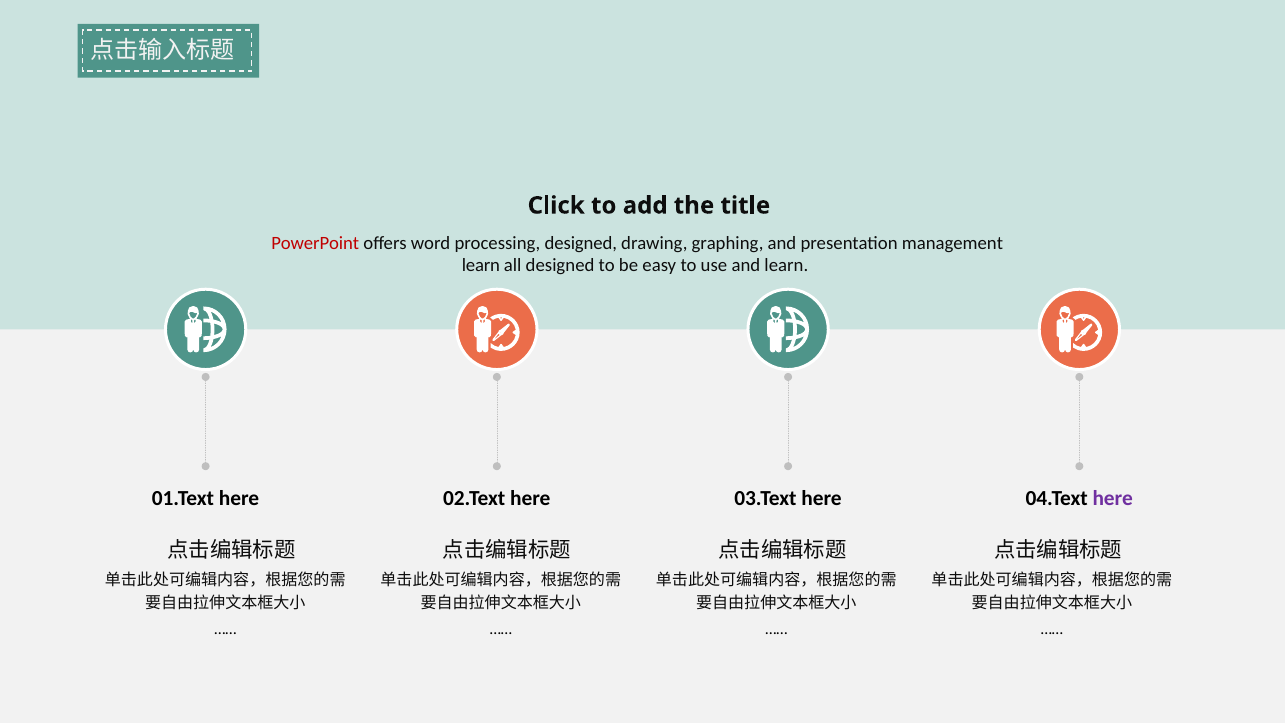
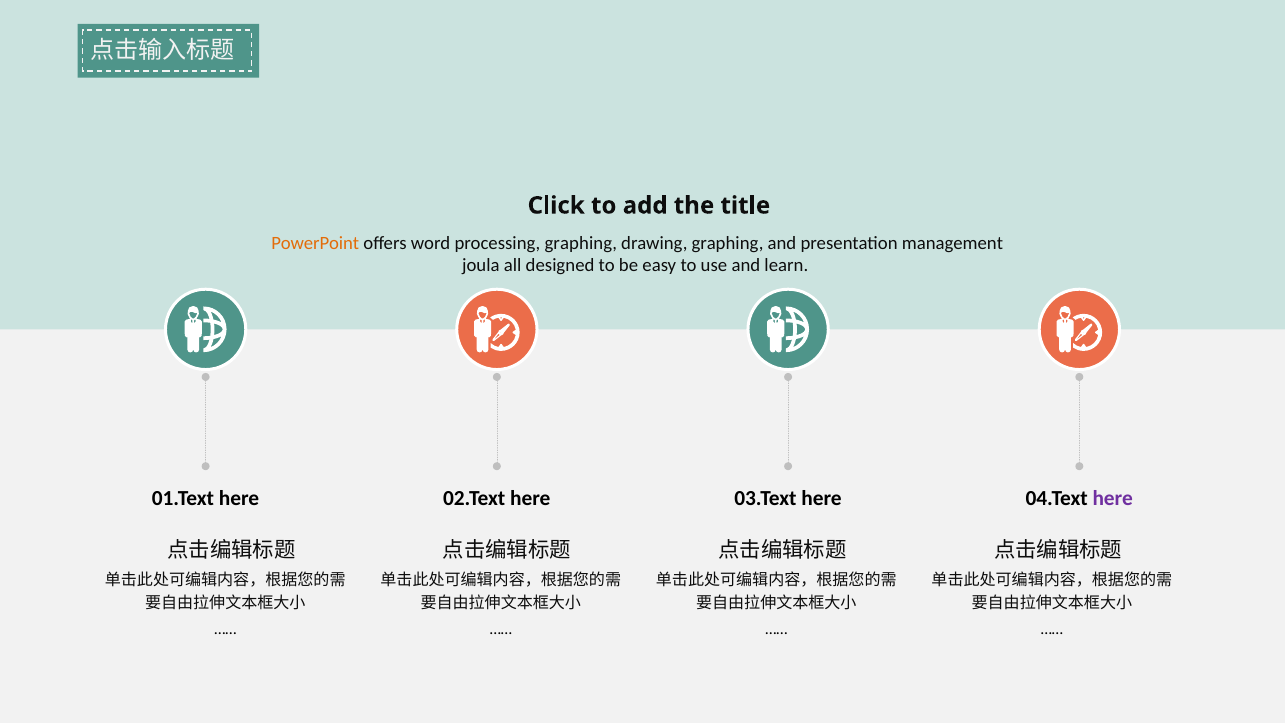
PowerPoint colour: red -> orange (315, 243)
processing designed: designed -> graphing (581, 243)
learn: learn -> joula (481, 265)
